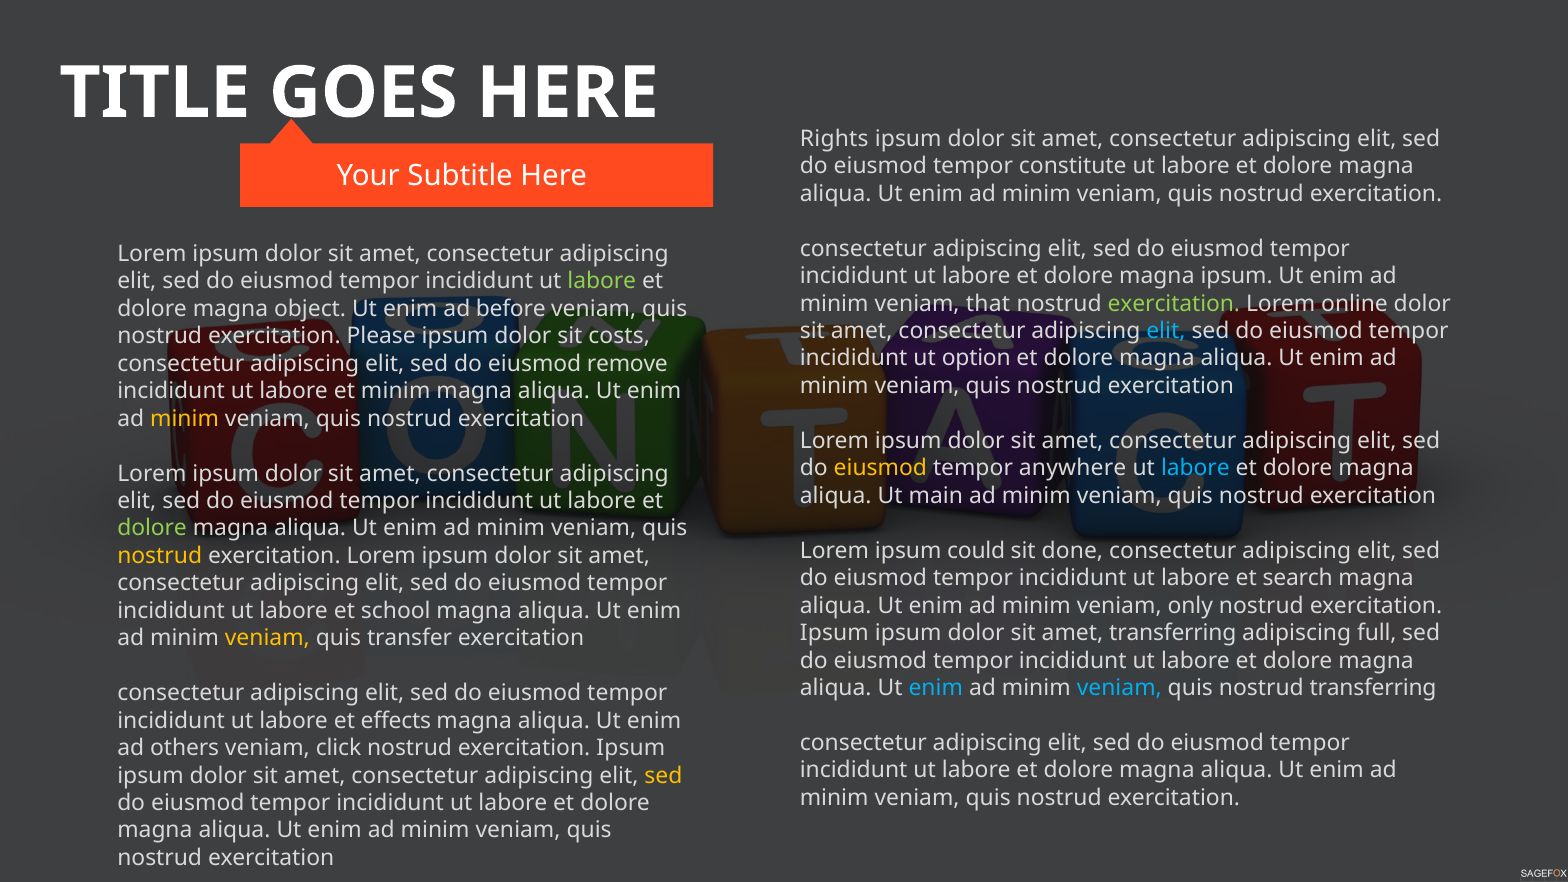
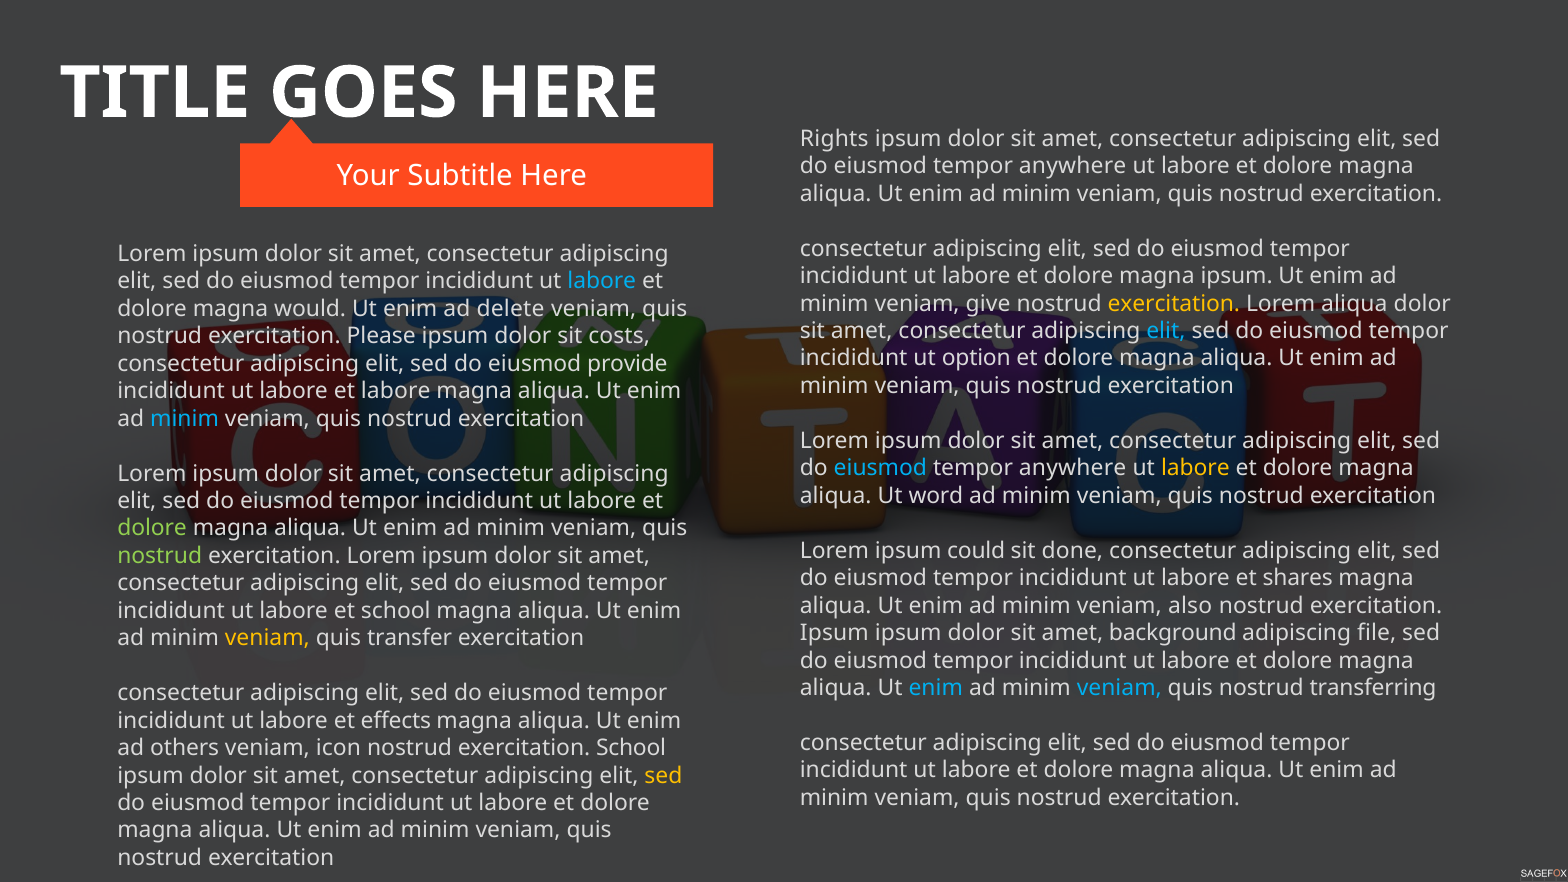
constitute: constitute -> anywhere (1073, 166)
labore colour: light green -> light blue (602, 281)
that: that -> give (988, 304)
exercitation colour: light green -> yellow (1174, 304)
Lorem online: online -> aliqua (1354, 304)
object: object -> would (310, 309)
before: before -> delete (511, 309)
remove: remove -> provide (627, 364)
et minim: minim -> labore (396, 391)
minim colour: yellow -> light blue (185, 419)
eiusmod colour: yellow -> light blue (880, 468)
labore colour: light blue -> yellow (1195, 468)
main: main -> word (936, 496)
nostrud colour: yellow -> light green (160, 556)
search: search -> shares (1298, 578)
only: only -> also (1190, 606)
amet transferring: transferring -> background (1173, 633)
full: full -> file (1377, 633)
click: click -> icon (338, 748)
Ipsum: Ipsum -> School (631, 748)
